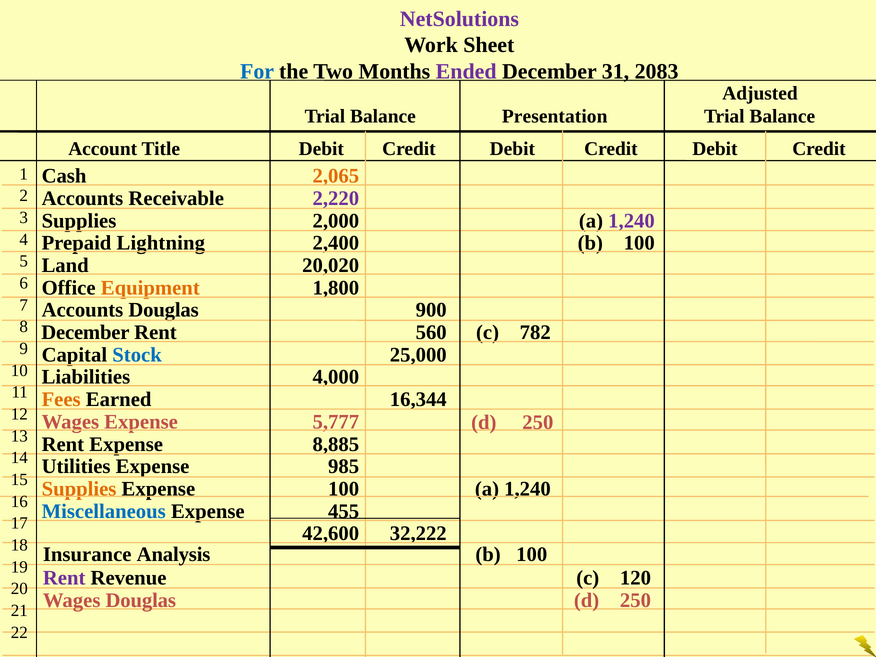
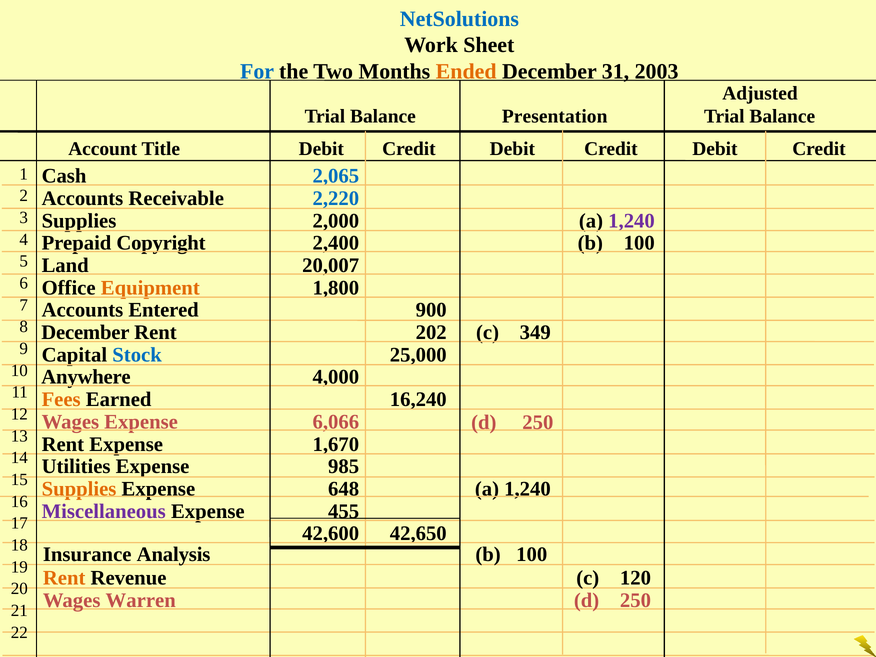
NetSolutions colour: purple -> blue (459, 19)
Ended colour: purple -> orange (466, 71)
2083: 2083 -> 2003 (657, 71)
2,065 colour: orange -> blue (336, 176)
2,220 colour: purple -> blue (336, 198)
Lightning: Lightning -> Copyright (161, 243)
20,020: 20,020 -> 20,007 (331, 265)
Accounts Douglas: Douglas -> Entered (164, 310)
560: 560 -> 202 (431, 332)
782: 782 -> 349 (535, 332)
Liabilities: Liabilities -> Anywhere (86, 377)
16,344: 16,344 -> 16,240 (418, 399)
5,777: 5,777 -> 6,066 (336, 422)
8,885: 8,885 -> 1,670 (336, 444)
Expense 100: 100 -> 648 (344, 489)
Miscellaneous colour: blue -> purple (104, 511)
32,222: 32,222 -> 42,650 (418, 534)
Rent colour: purple -> orange (64, 578)
Wages Douglas: Douglas -> Warren (141, 600)
